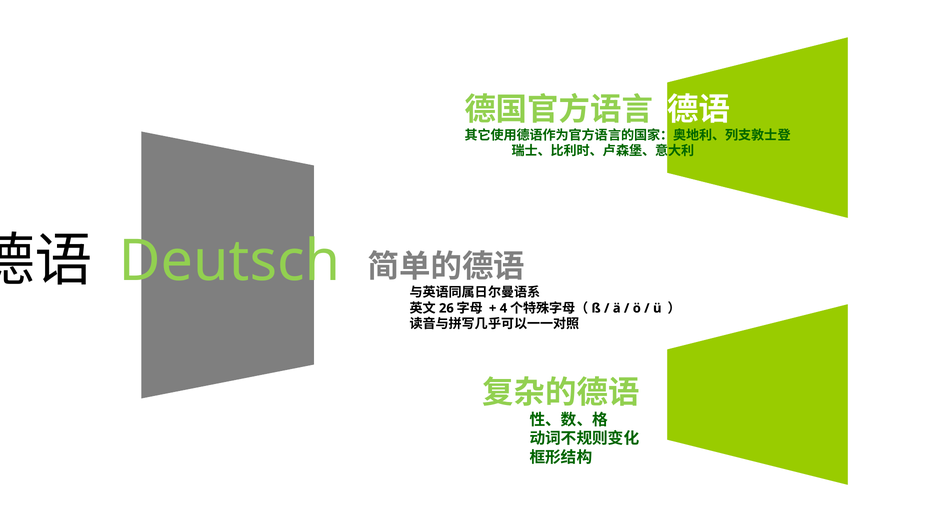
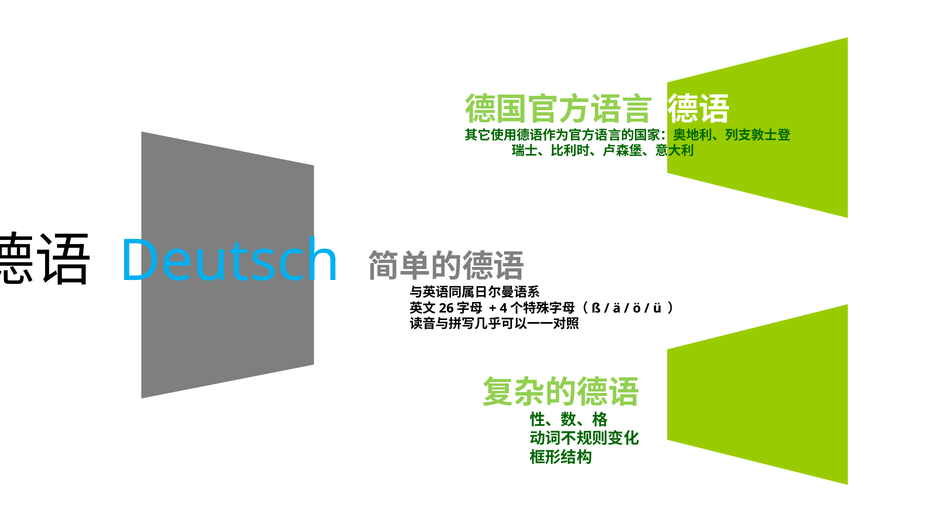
Deutsch colour: light green -> light blue (230, 261)
